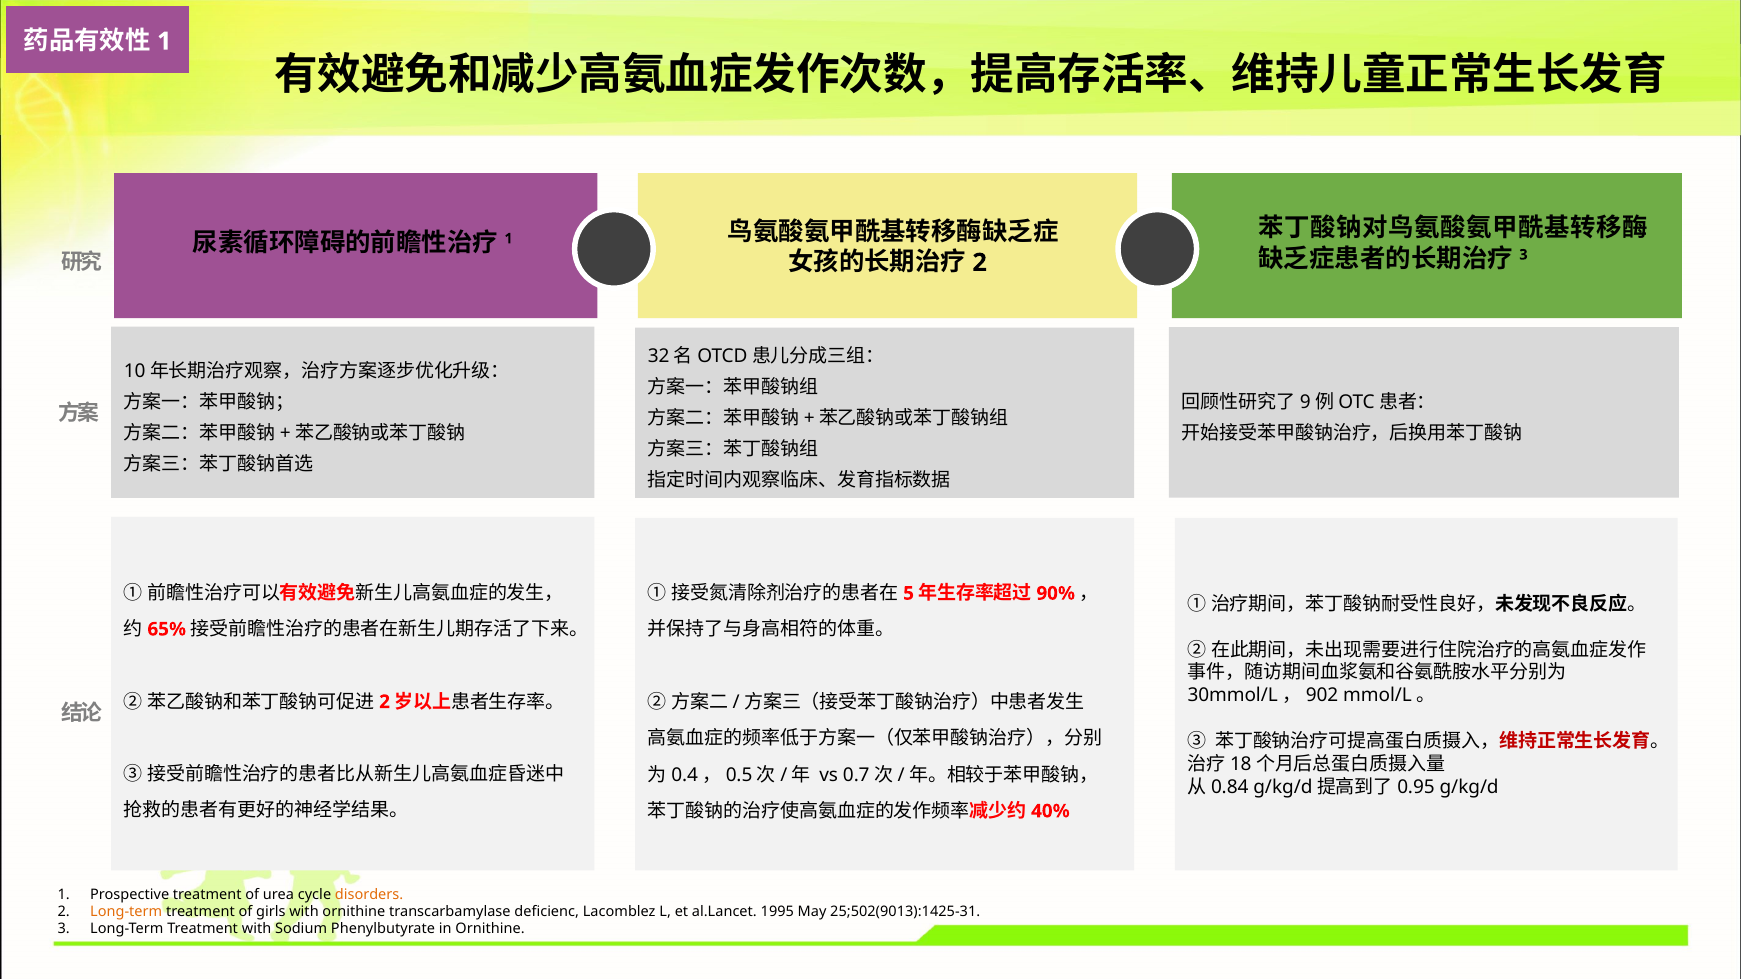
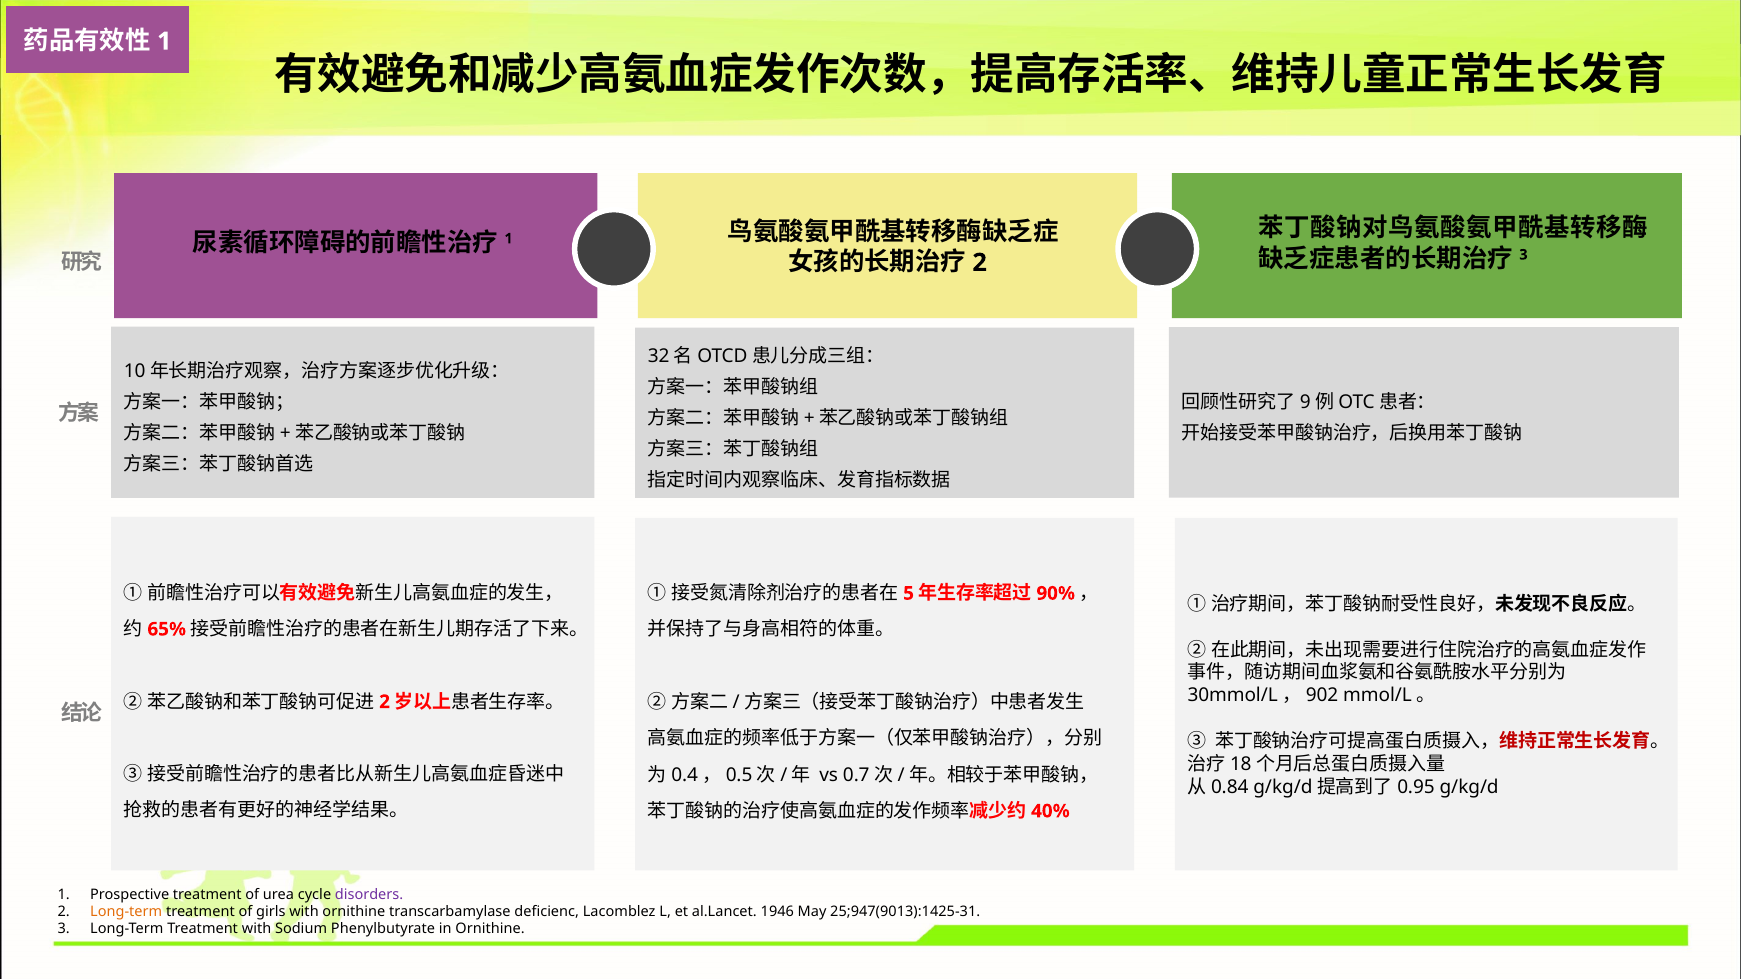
disorders colour: orange -> purple (369, 895)
1995: 1995 -> 1946 (777, 912)
25;502(9013):1425-31: 25;502(9013):1425-31 -> 25;947(9013):1425-31 (905, 912)
